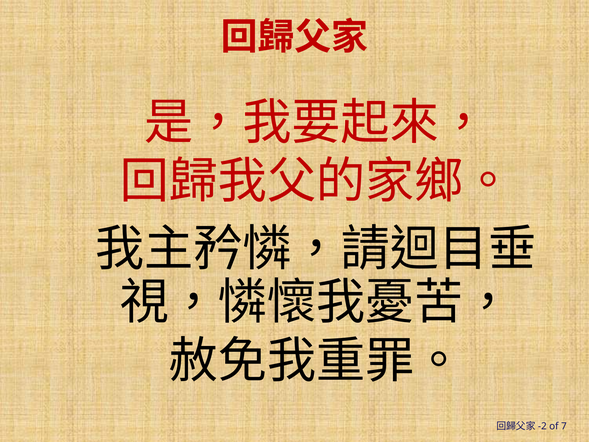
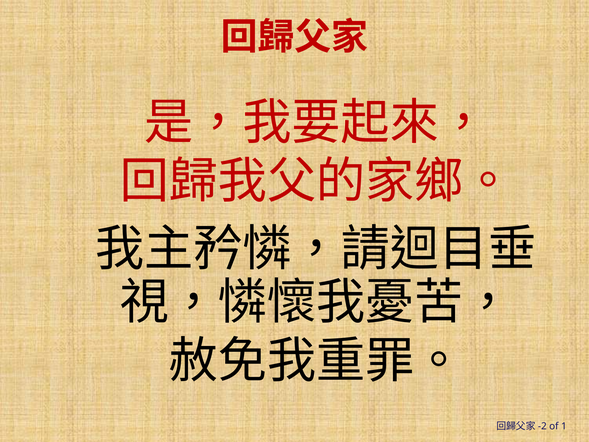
7: 7 -> 1 (564, 426)
